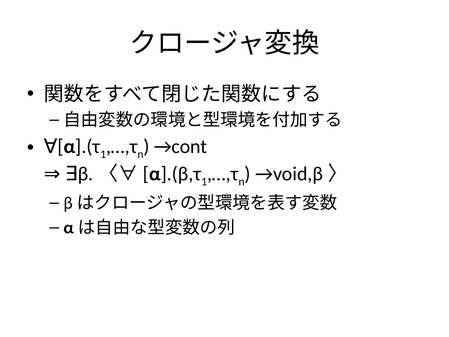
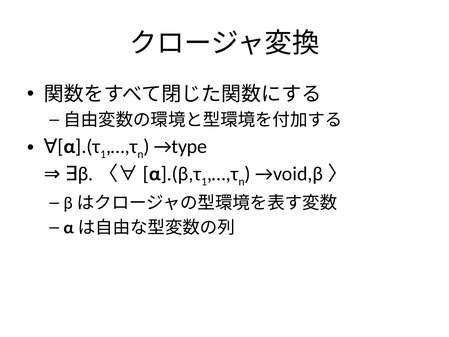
→cont: →cont -> →type (180, 147)
